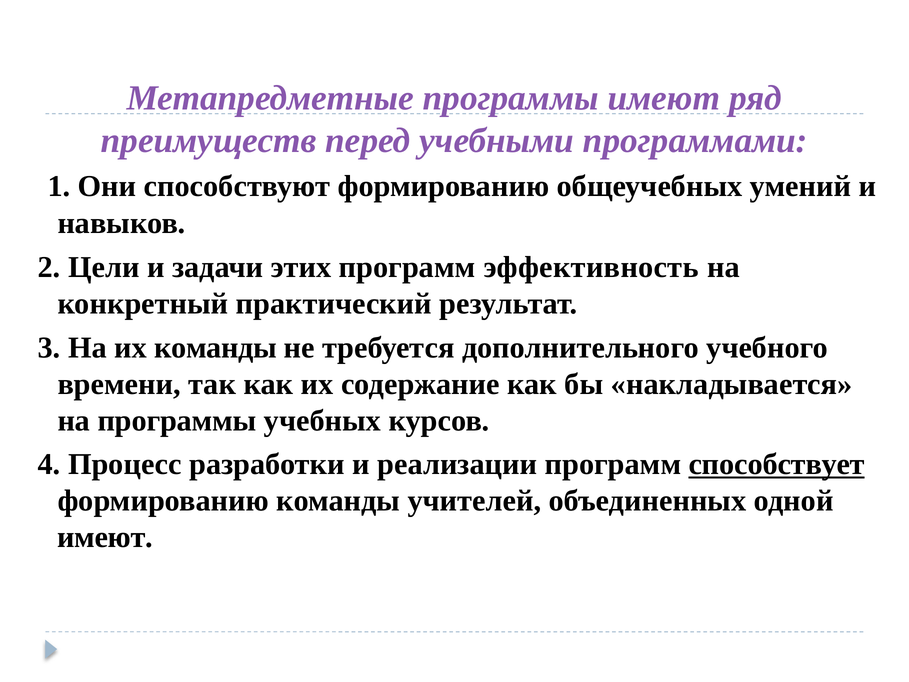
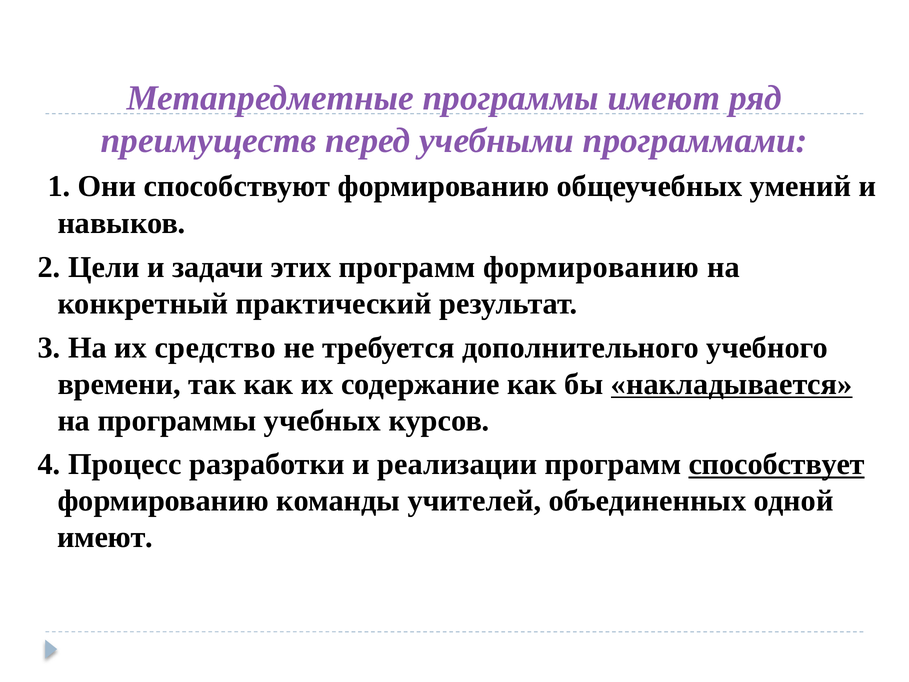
программ эффективность: эффективность -> формированию (591, 267)
их команды: команды -> средство (215, 348)
накладывается underline: none -> present (732, 384)
